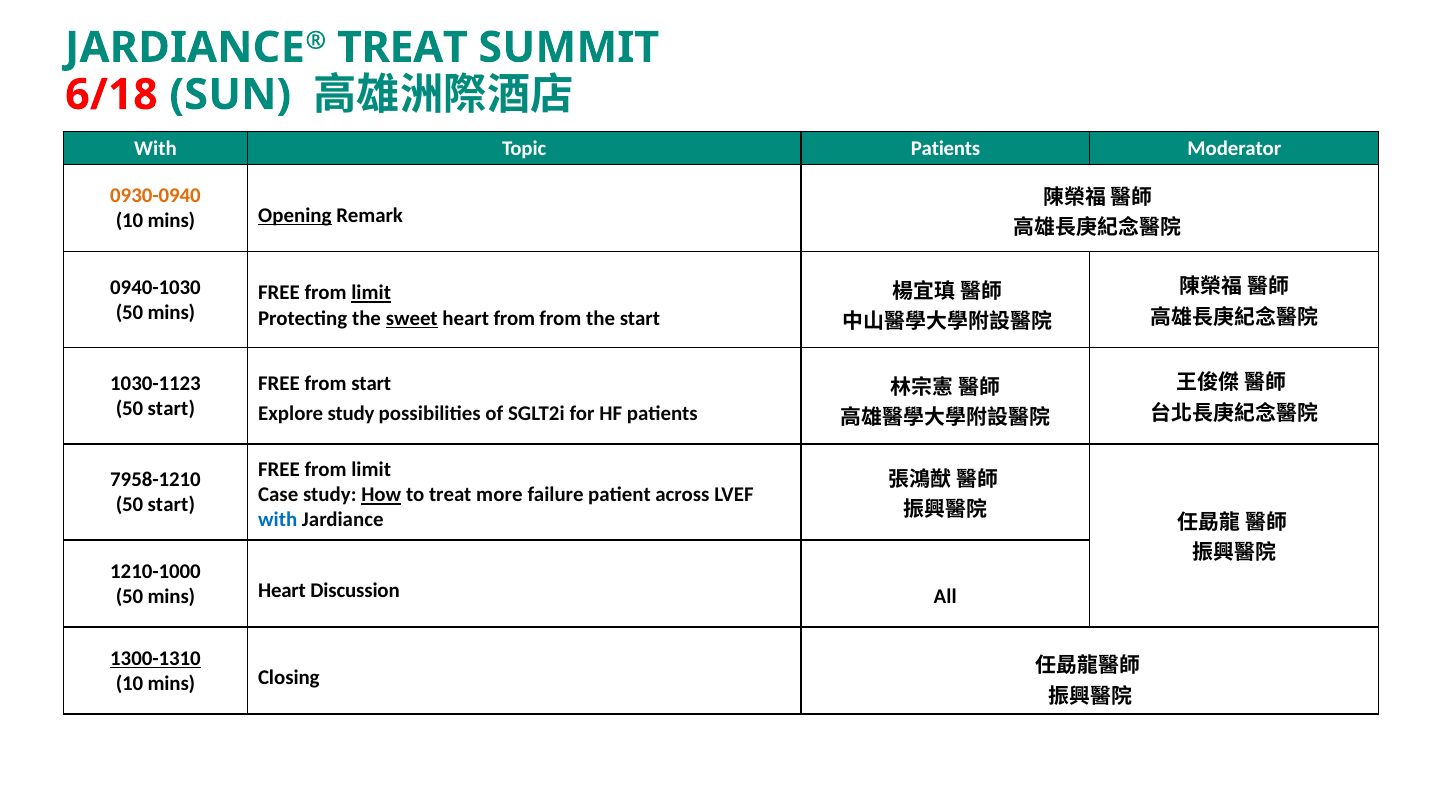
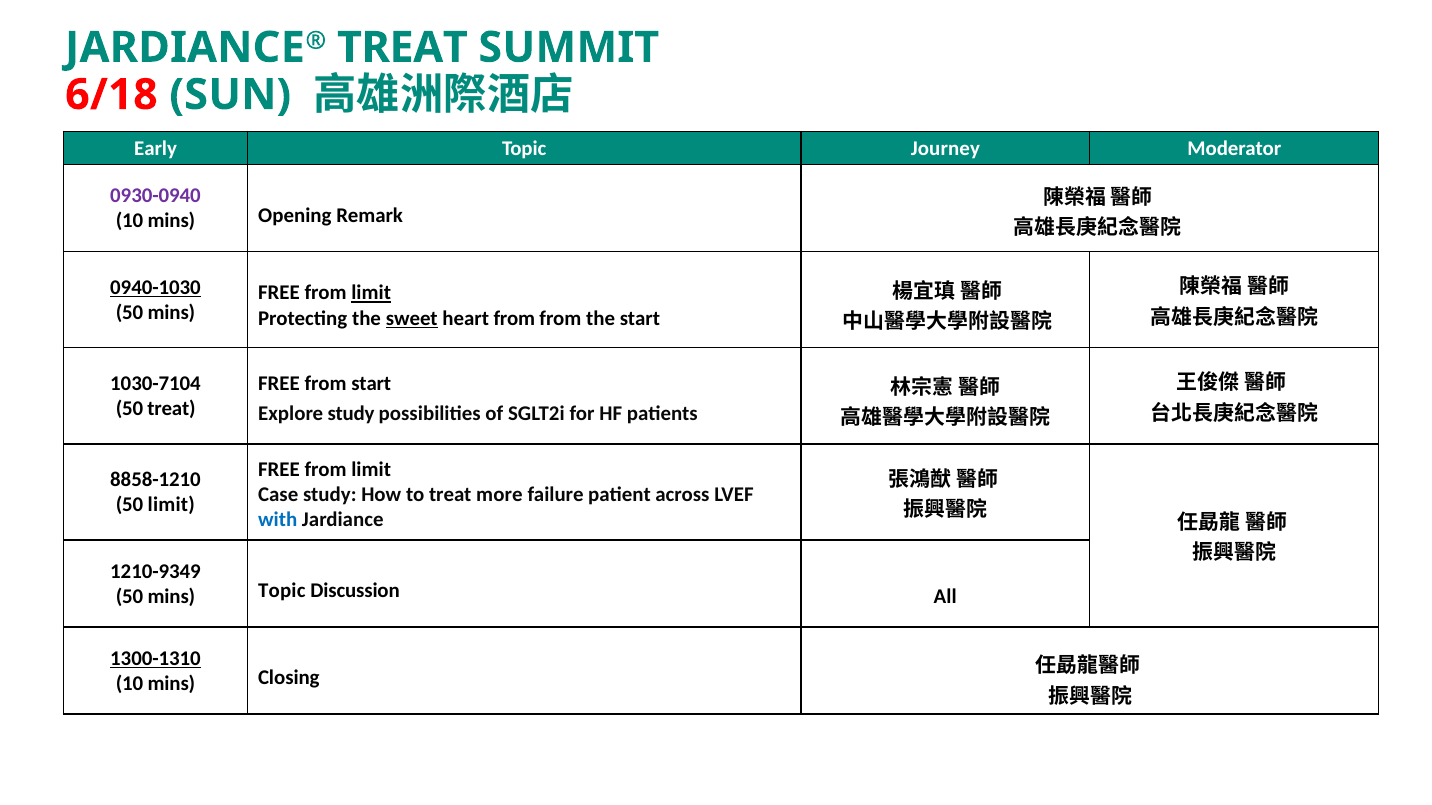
With: With -> Early (156, 149)
Topic Patients: Patients -> Journey (945, 149)
0930-0940 colour: orange -> purple (155, 196)
Opening underline: present -> none (295, 215)
0940-1030 underline: none -> present (155, 287)
1030-1123: 1030-1123 -> 1030-7104 (155, 384)
start: start -> treat (171, 409)
7958-1210: 7958-1210 -> 8858-1210 (155, 480)
How underline: present -> none (381, 495)
start: start -> limit (171, 505)
1210-1000: 1210-1000 -> 1210-9349 (155, 572)
mins Heart: Heart -> Topic (282, 591)
